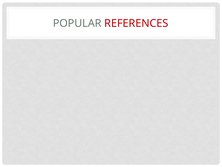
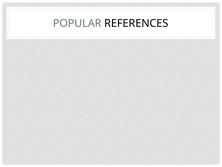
REFERENCES colour: red -> black (136, 23)
